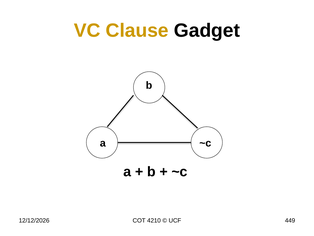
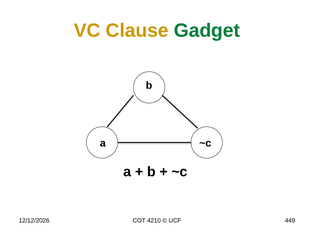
Gadget colour: black -> green (207, 30)
